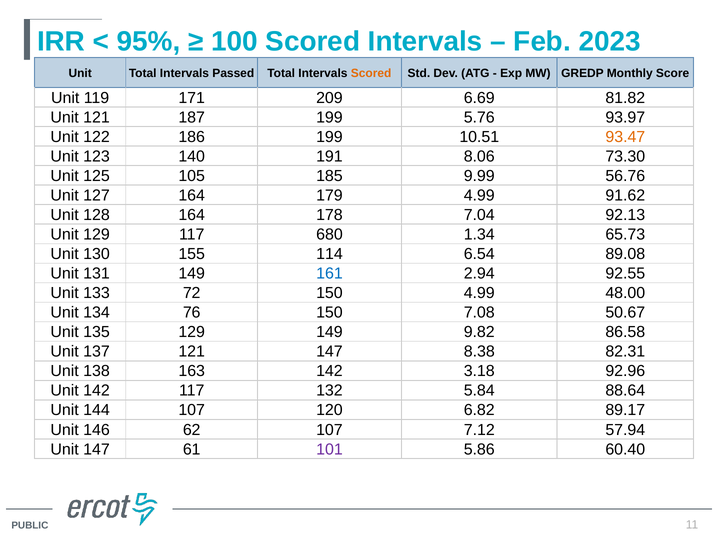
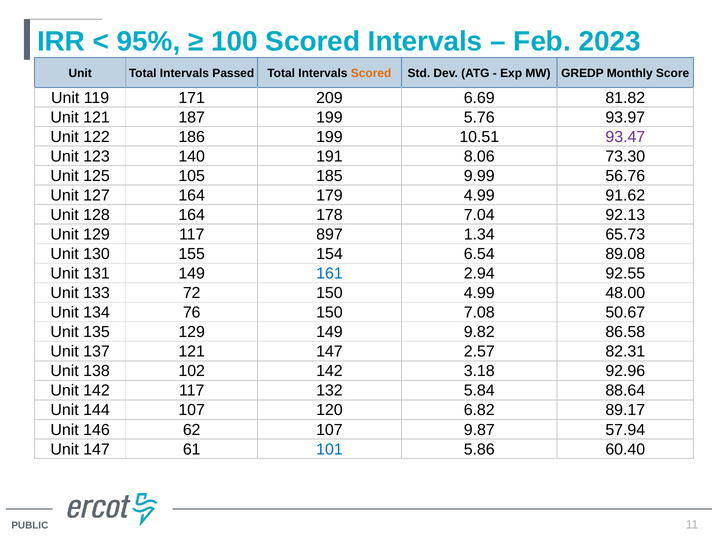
93.47 colour: orange -> purple (625, 137)
680: 680 -> 897 (330, 235)
114: 114 -> 154 (330, 254)
8.38: 8.38 -> 2.57 (479, 352)
163: 163 -> 102 (192, 371)
7.12: 7.12 -> 9.87 (479, 430)
101 colour: purple -> blue (330, 449)
